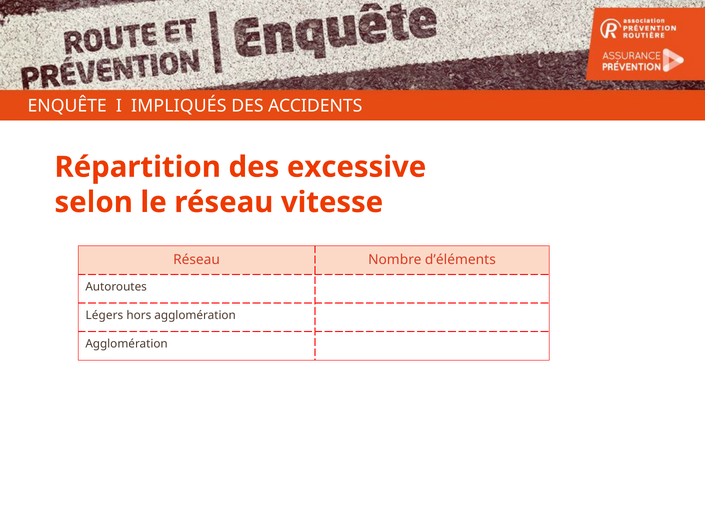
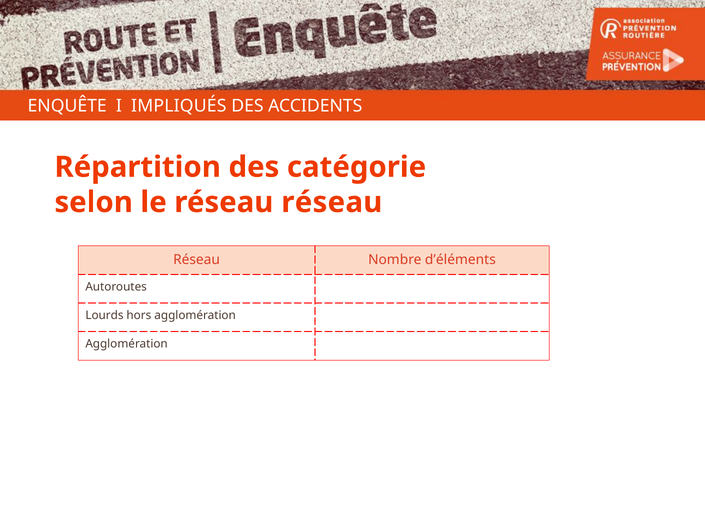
excessive: excessive -> catégorie (357, 167)
réseau vitesse: vitesse -> réseau (332, 202)
Légers: Légers -> Lourds (104, 315)
